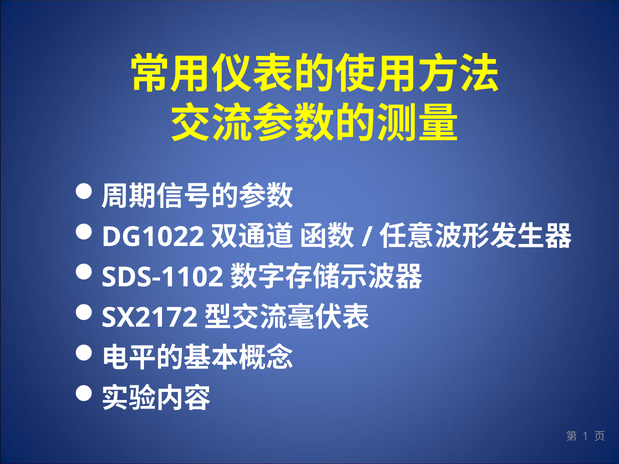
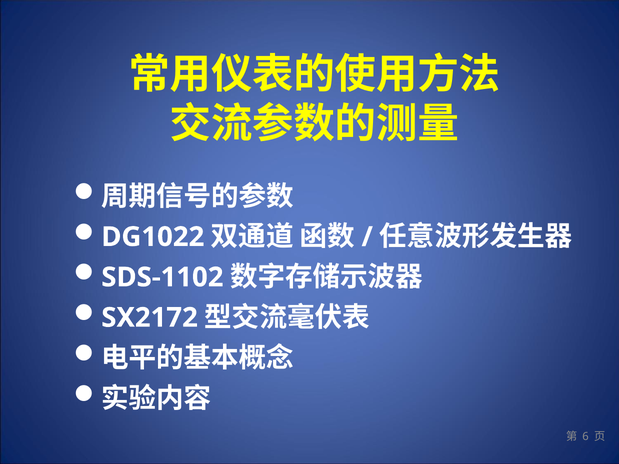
1: 1 -> 6 (586, 437)
